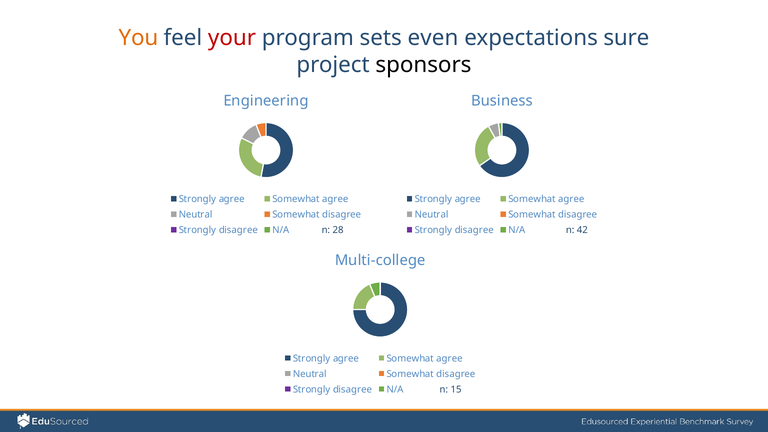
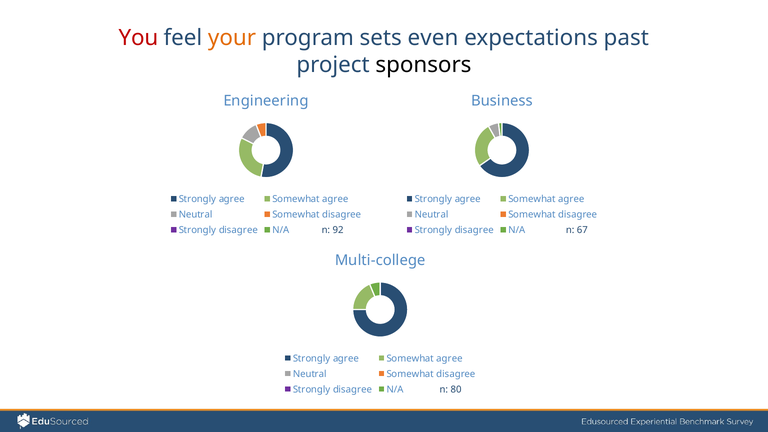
You colour: orange -> red (138, 38)
your colour: red -> orange (232, 38)
sure: sure -> past (626, 38)
28: 28 -> 92 (338, 230)
42: 42 -> 67 (582, 230)
15: 15 -> 80 (456, 390)
